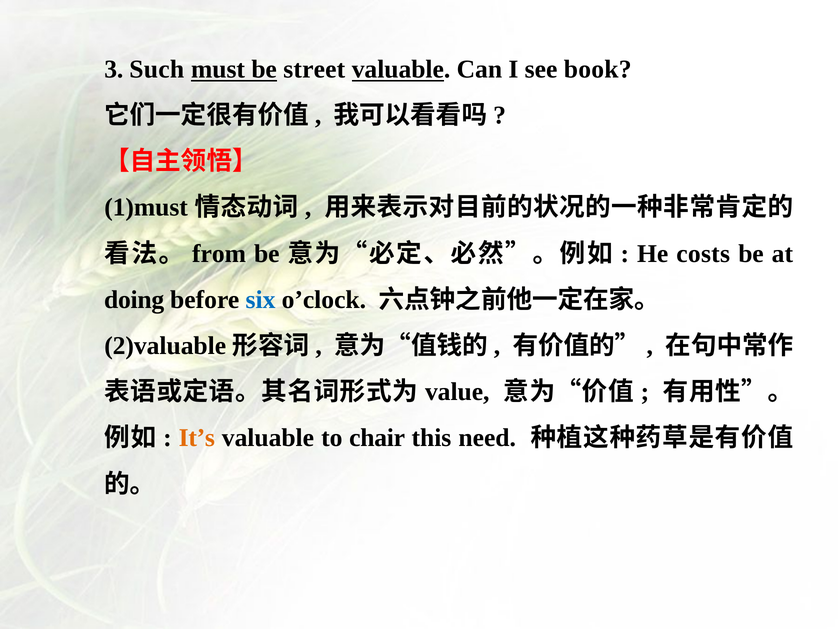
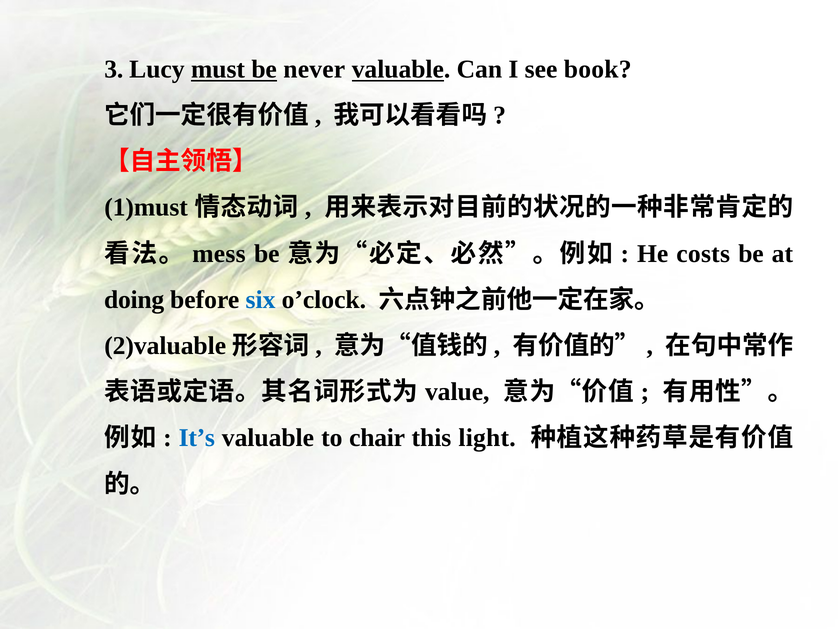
Such: Such -> Lucy (157, 69)
street: street -> never (314, 69)
from: from -> mess (219, 253)
It’s colour: orange -> blue (197, 438)
need: need -> light (487, 438)
